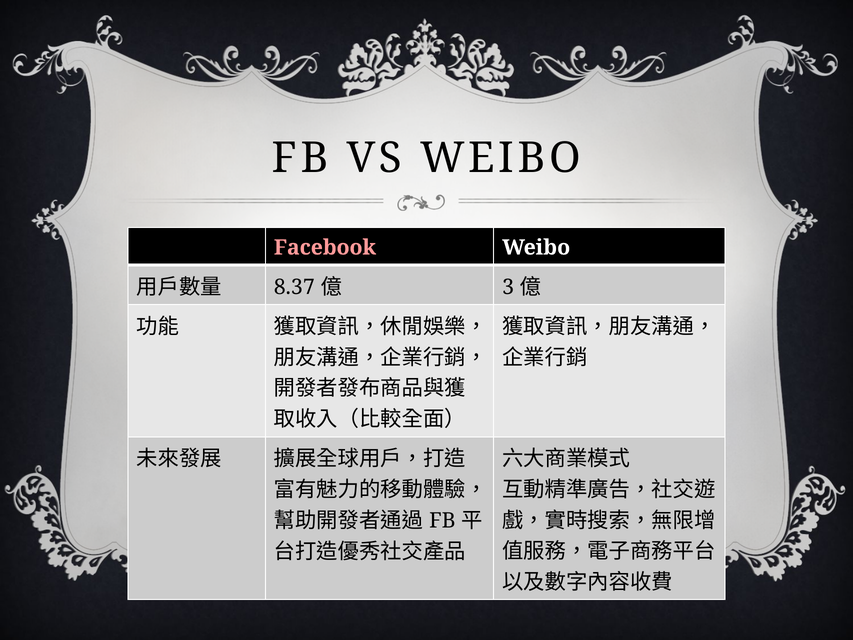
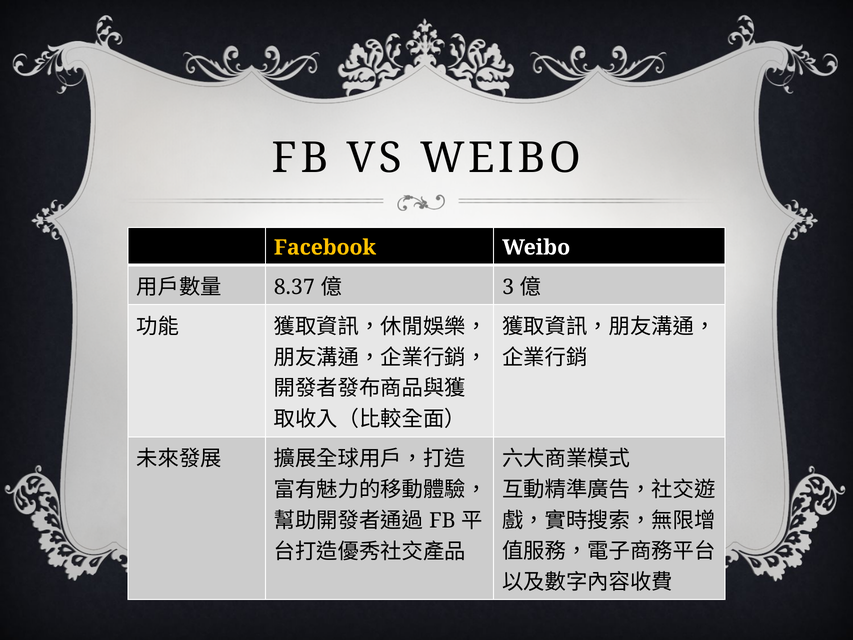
Facebook colour: pink -> yellow (325, 247)
